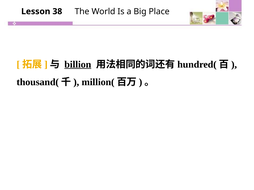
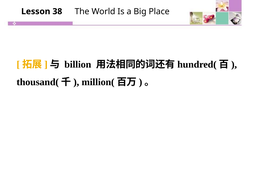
billion underline: present -> none (78, 65)
